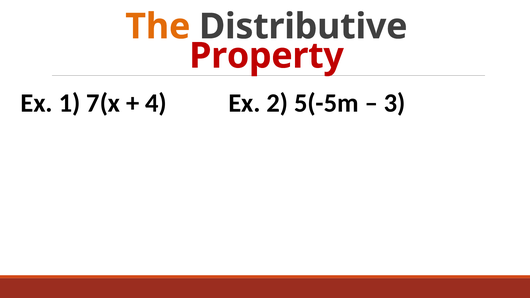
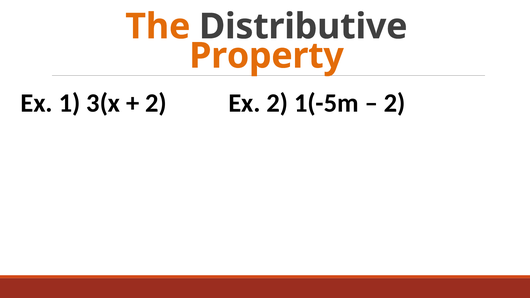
Property colour: red -> orange (267, 56)
7(x: 7(x -> 3(x (103, 103)
4: 4 -> 2 (156, 103)
5(-5m: 5(-5m -> 1(-5m (326, 103)
3: 3 -> 2 (395, 103)
